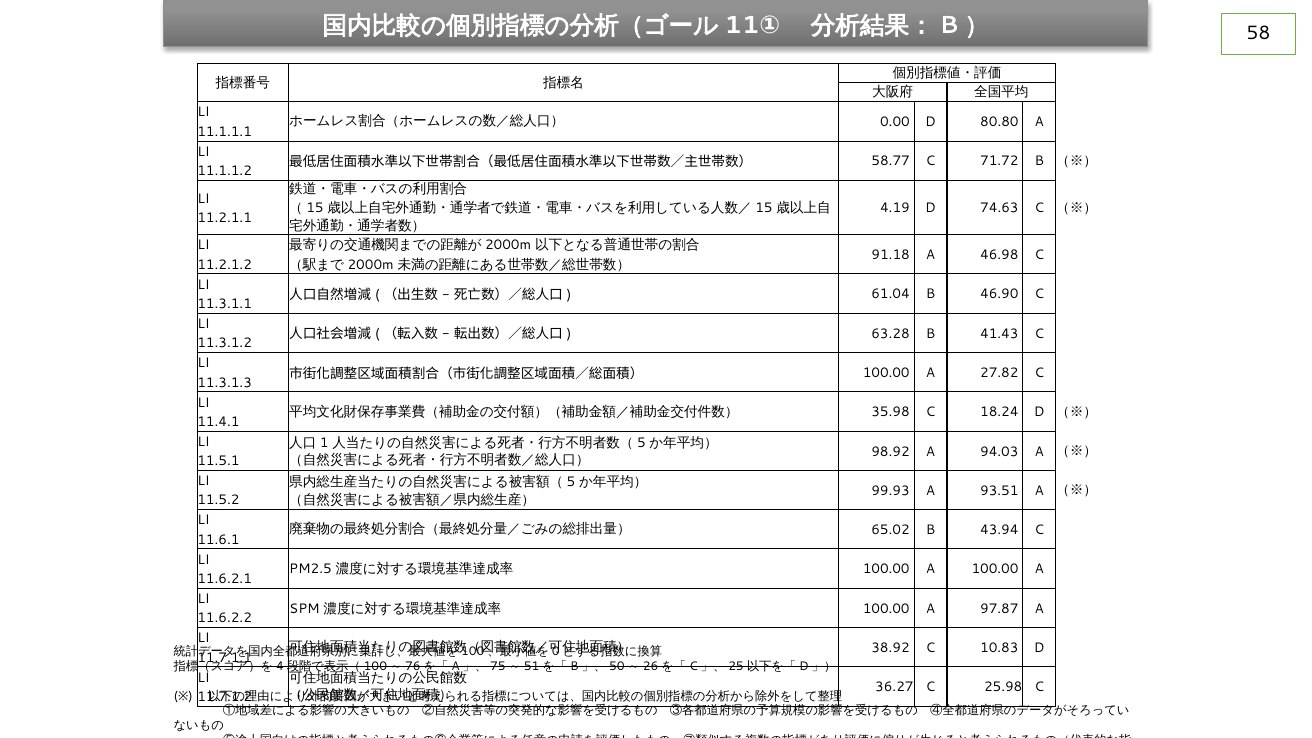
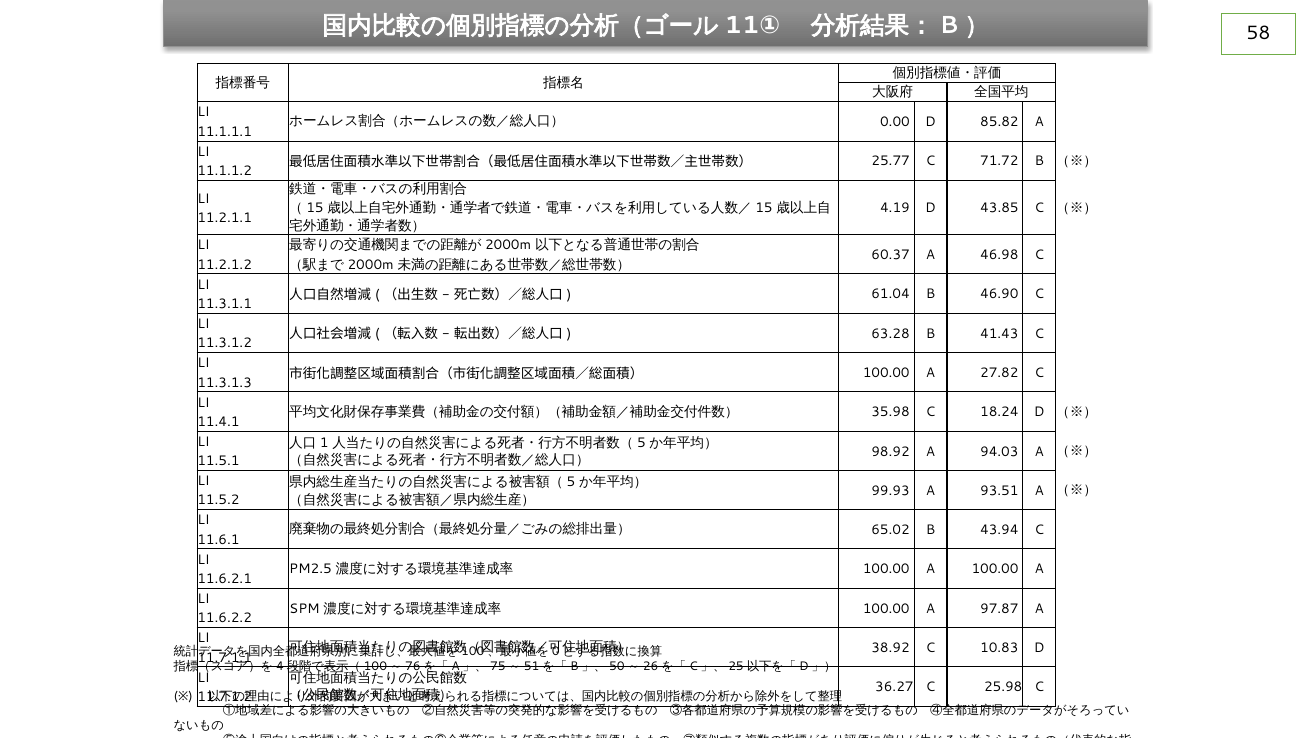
80.80: 80.80 -> 85.82 (999, 122)
58.77: 58.77 -> 25.77 (891, 161)
74.63: 74.63 -> 43.85 (999, 208)
91.18: 91.18 -> 60.37 (891, 255)
